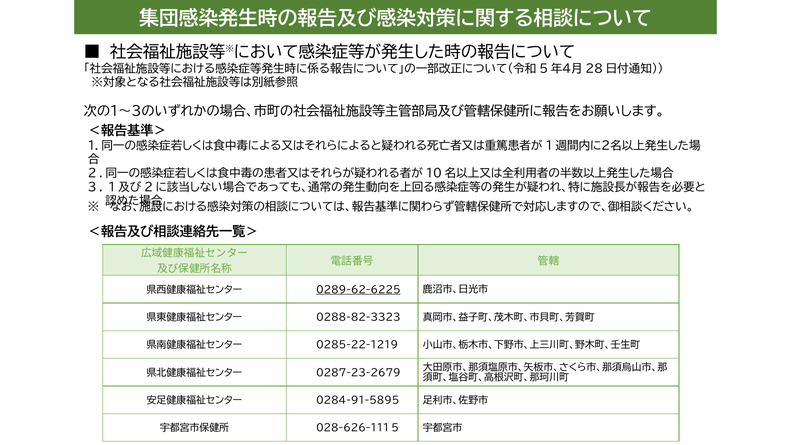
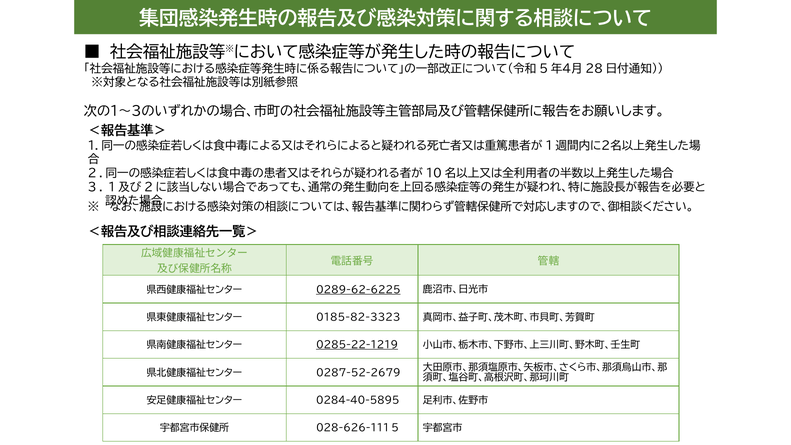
0288-82-3323: 0288-82-3323 -> 0185-82-3323 (358, 317)
0285-22-1219 underline: none -> present (357, 345)
0287-23-2679: 0287-23-2679 -> 0287-52-2679 (358, 373)
0284-91-5895: 0284-91-5895 -> 0284-40-5895 (358, 400)
